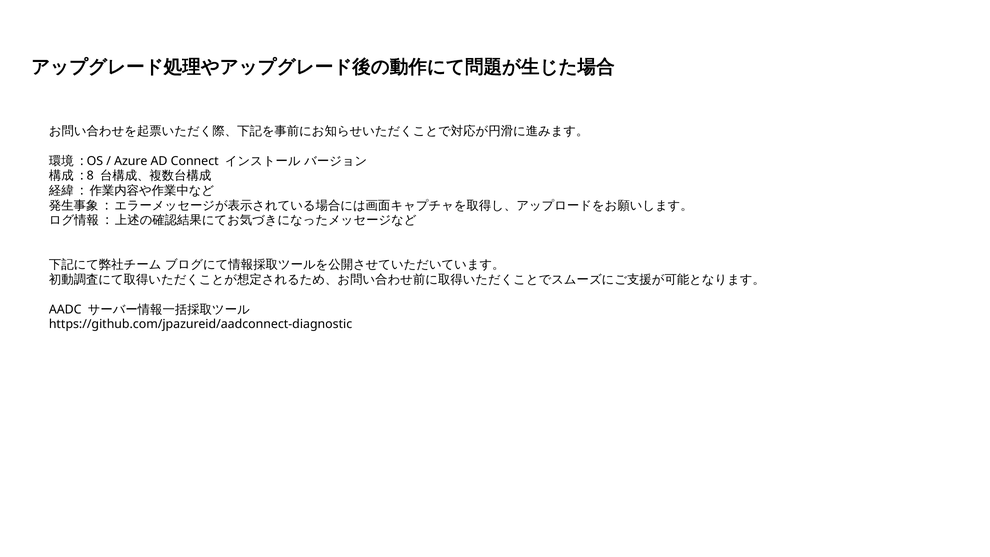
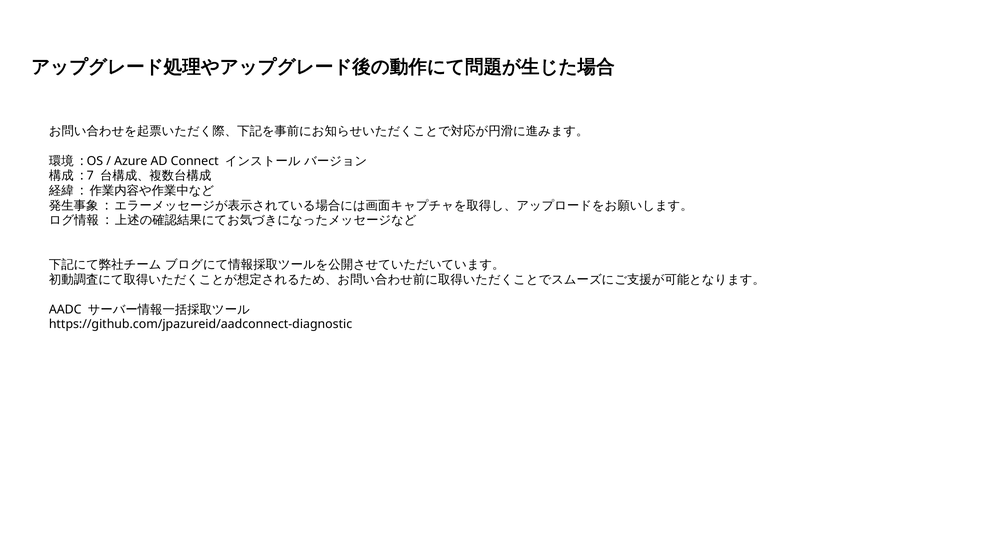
8: 8 -> 7 (90, 176)
